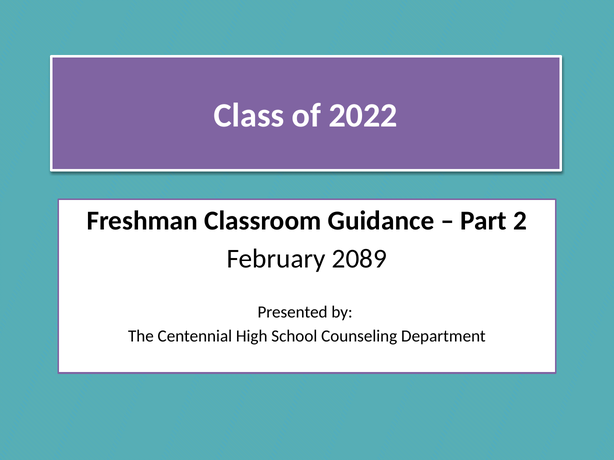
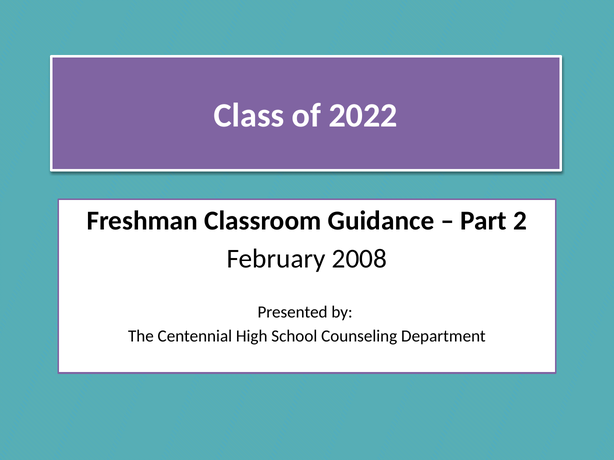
2089: 2089 -> 2008 (359, 259)
